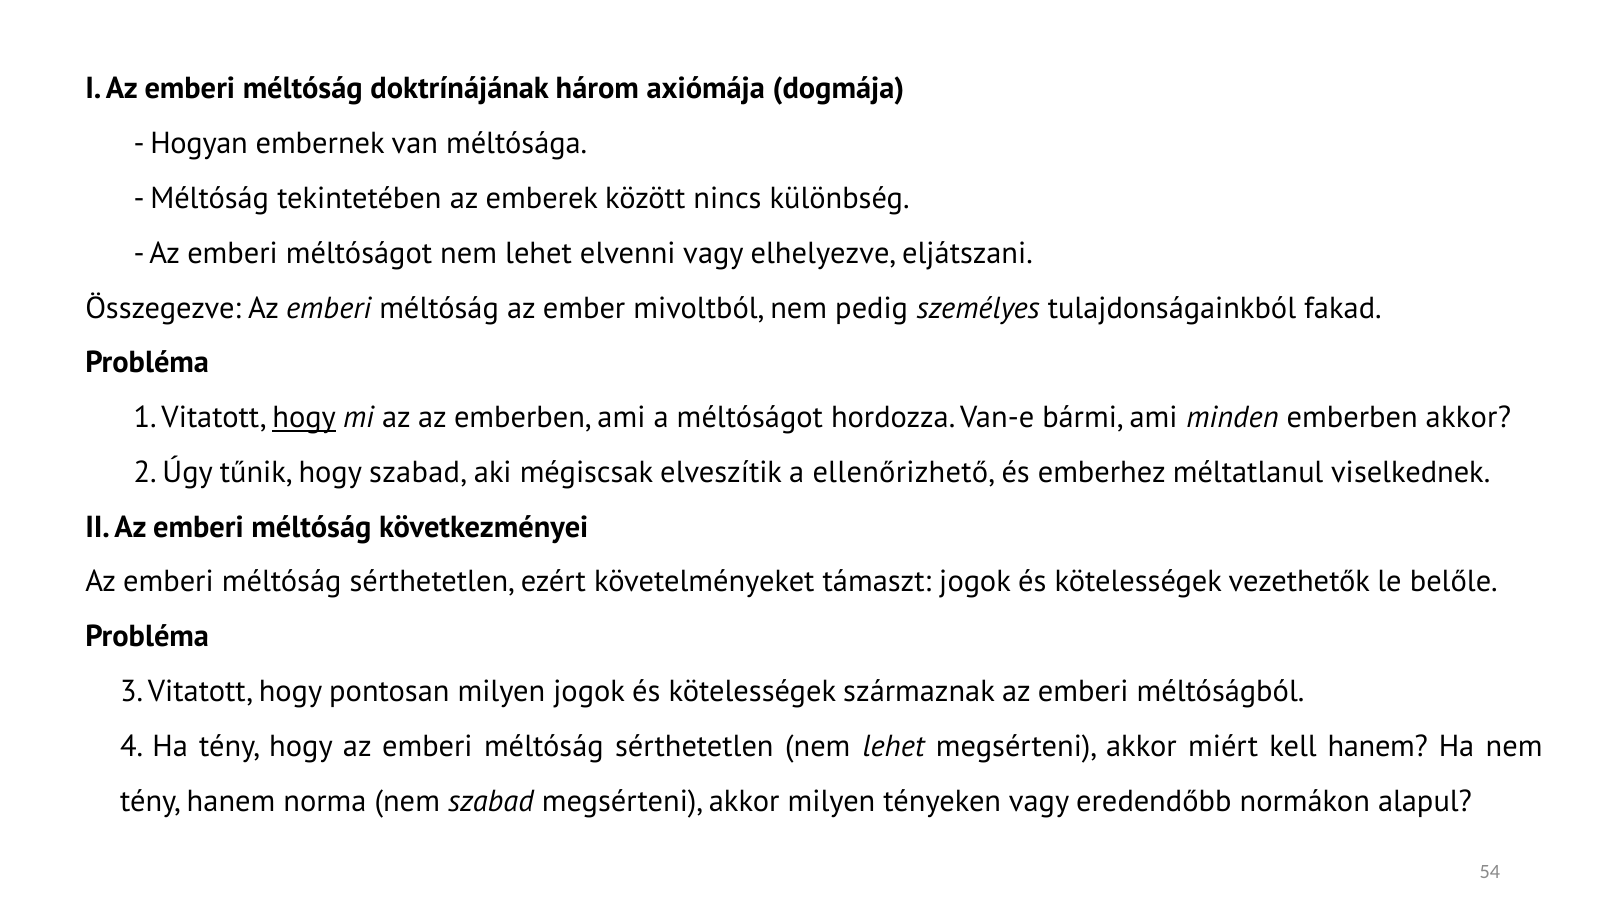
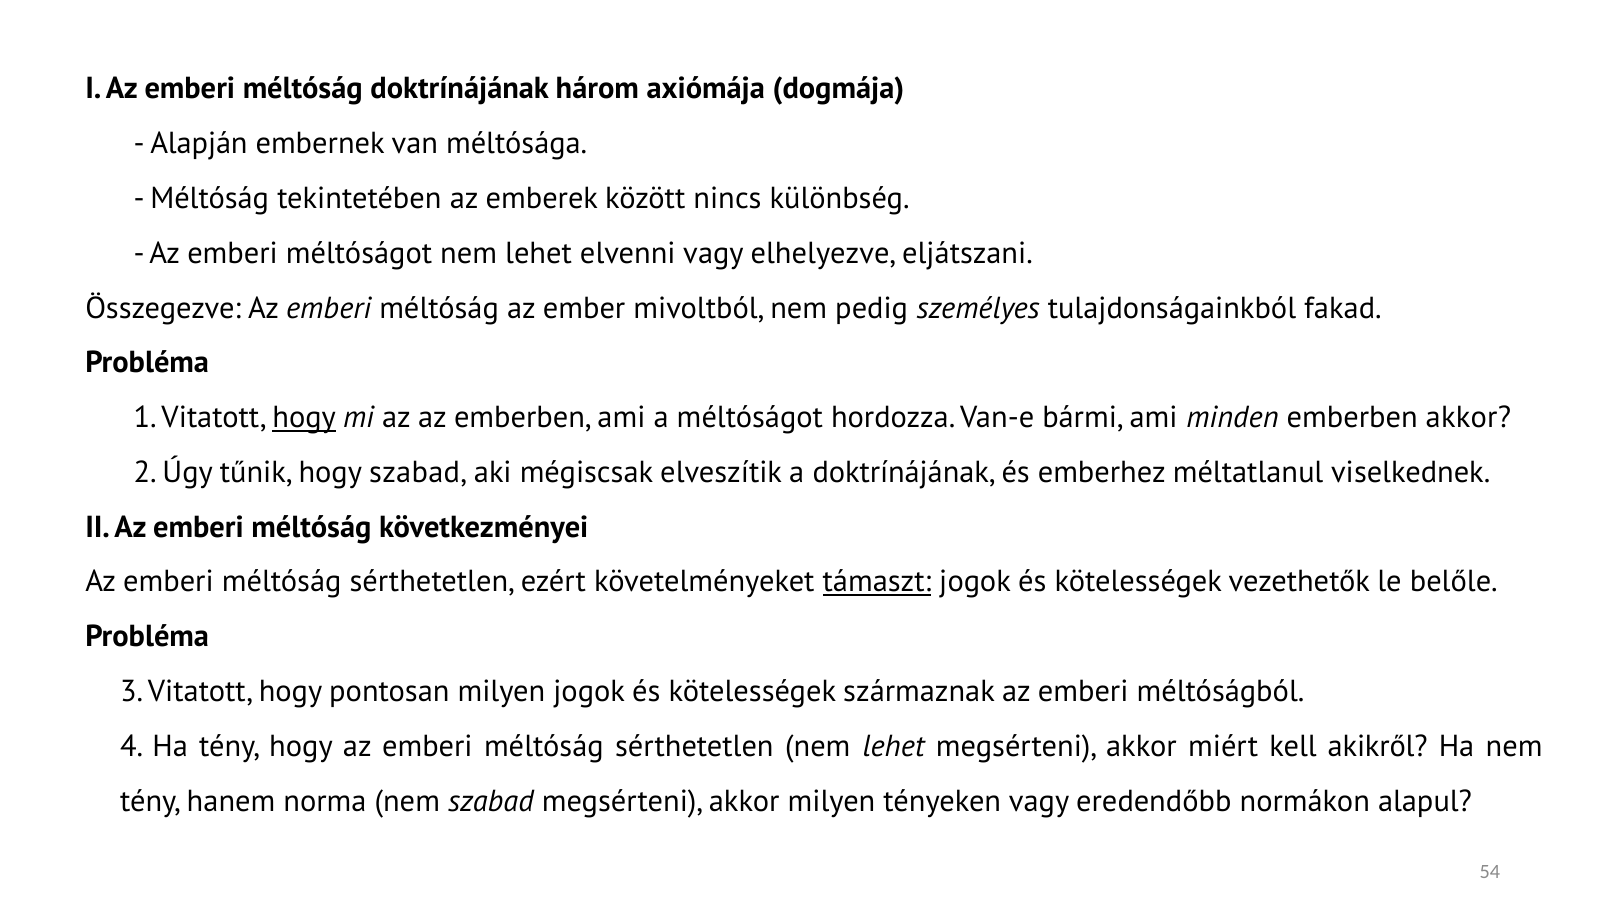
Hogyan: Hogyan -> Alapján (199, 144)
a ellenőrizhető: ellenőrizhető -> doktrínájának (904, 473)
támaszt underline: none -> present (877, 582)
kell hanem: hanem -> akikről (1378, 747)
